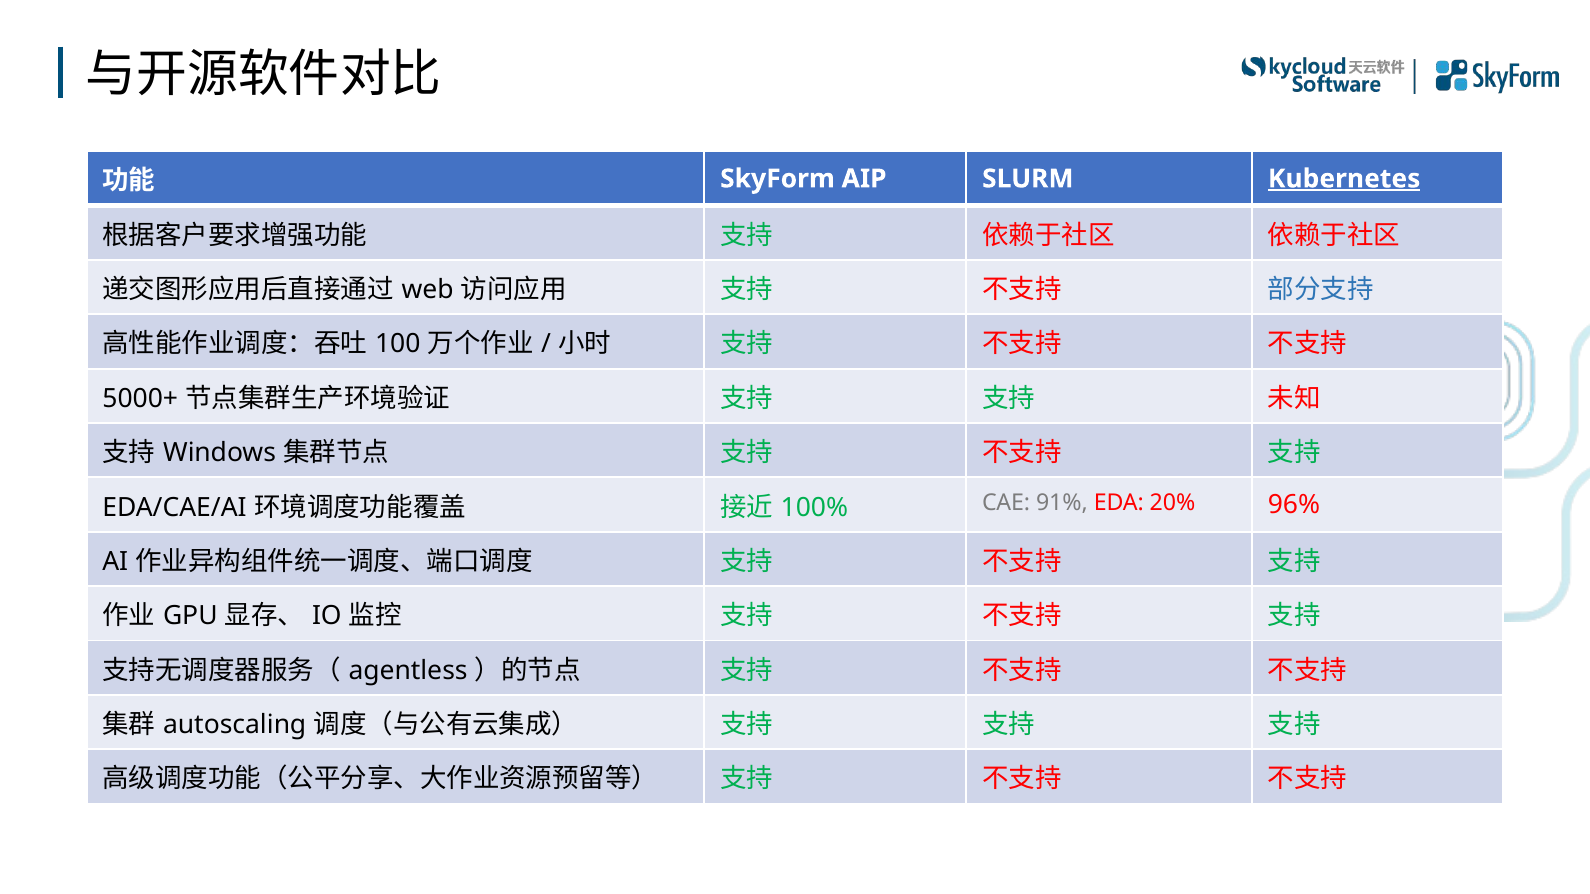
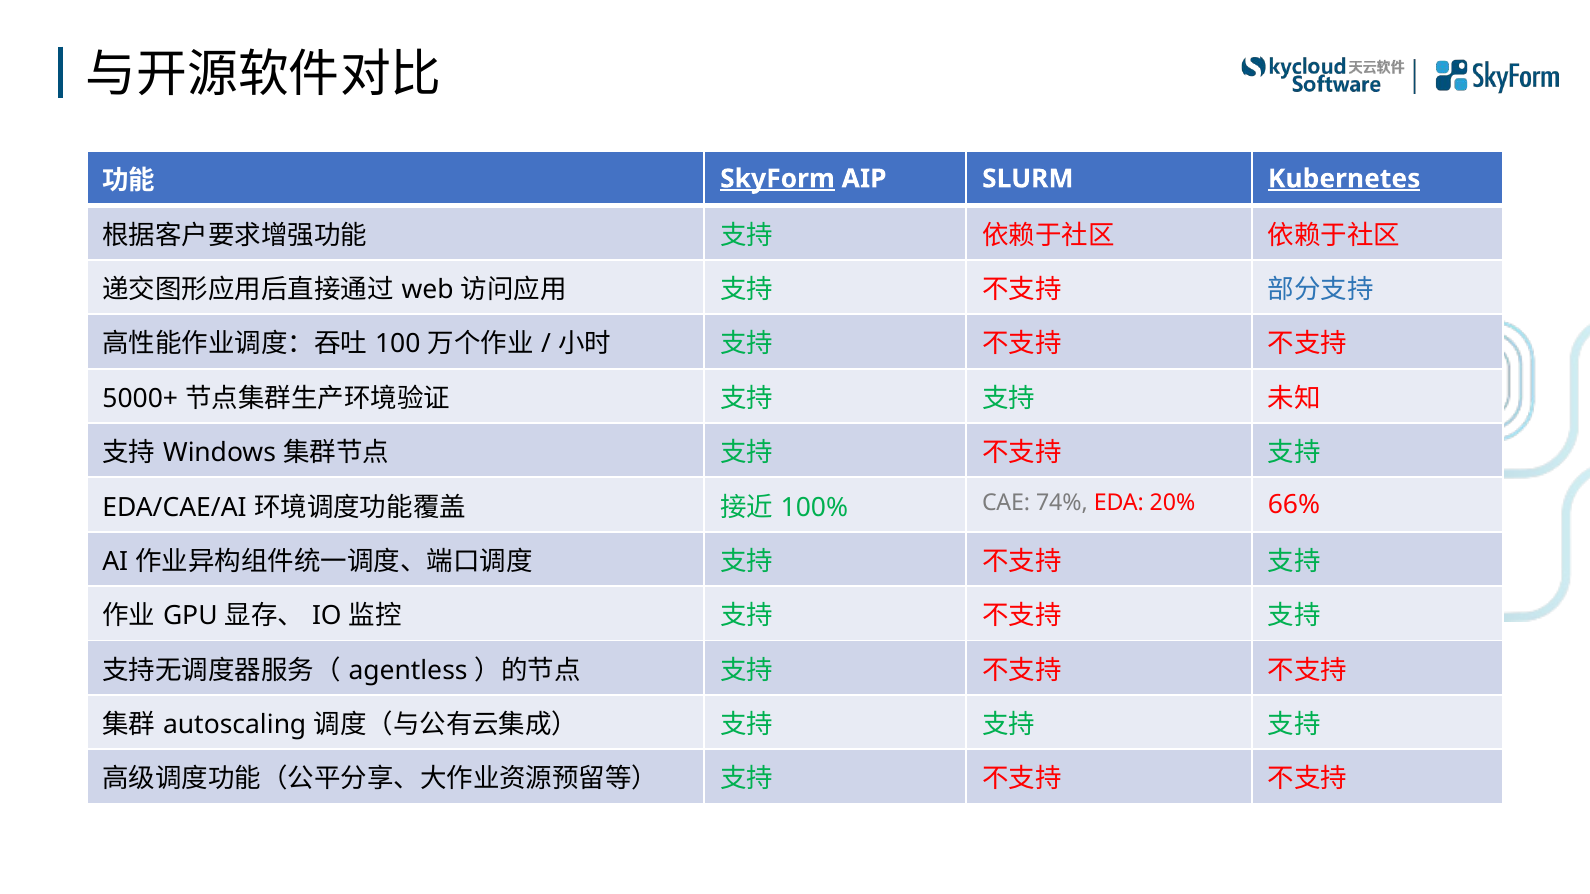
SkyForm underline: none -> present (777, 179)
91%: 91% -> 74% (1062, 503)
96%: 96% -> 66% (1294, 505)
